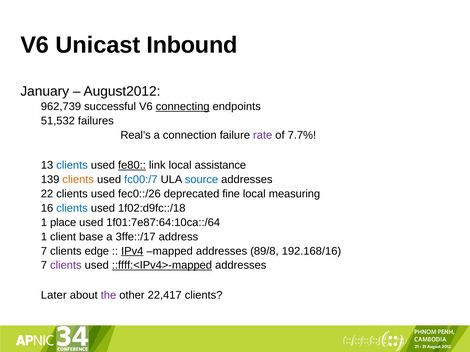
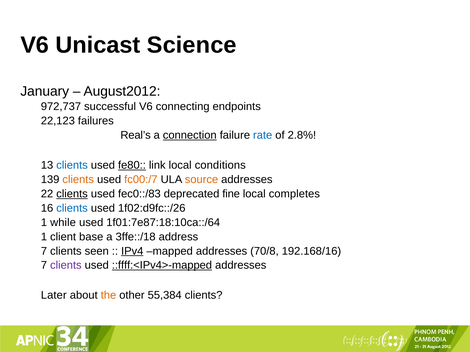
Inbound: Inbound -> Science (192, 45)
962,739: 962,739 -> 972,737 (61, 107)
connecting underline: present -> none (183, 107)
51,532: 51,532 -> 22,123 (58, 121)
connection underline: none -> present (190, 135)
rate colour: purple -> blue (263, 135)
7.7%: 7.7% -> 2.8% (302, 135)
assistance: assistance -> conditions (220, 165)
fc00:/7 colour: blue -> orange (141, 180)
source colour: blue -> orange (201, 180)
clients underline: none -> present (72, 194)
fec0::/26: fec0::/26 -> fec0::/83 (139, 194)
measuring: measuring -> completes (294, 194)
1f02:d9fc::/18: 1f02:d9fc::/18 -> 1f02:d9fc::/26 (152, 208)
place: place -> while (63, 223)
1f01:7e87:64:10ca::/64: 1f01:7e87:64:10ca::/64 -> 1f01:7e87:18:10ca::/64 (163, 223)
3ffe::/17: 3ffe::/17 -> 3ffe::/18 (136, 237)
edge: edge -> seen (97, 251)
89/8: 89/8 -> 70/8 (264, 251)
the colour: purple -> orange (109, 296)
22,417: 22,417 -> 55,384 (165, 296)
